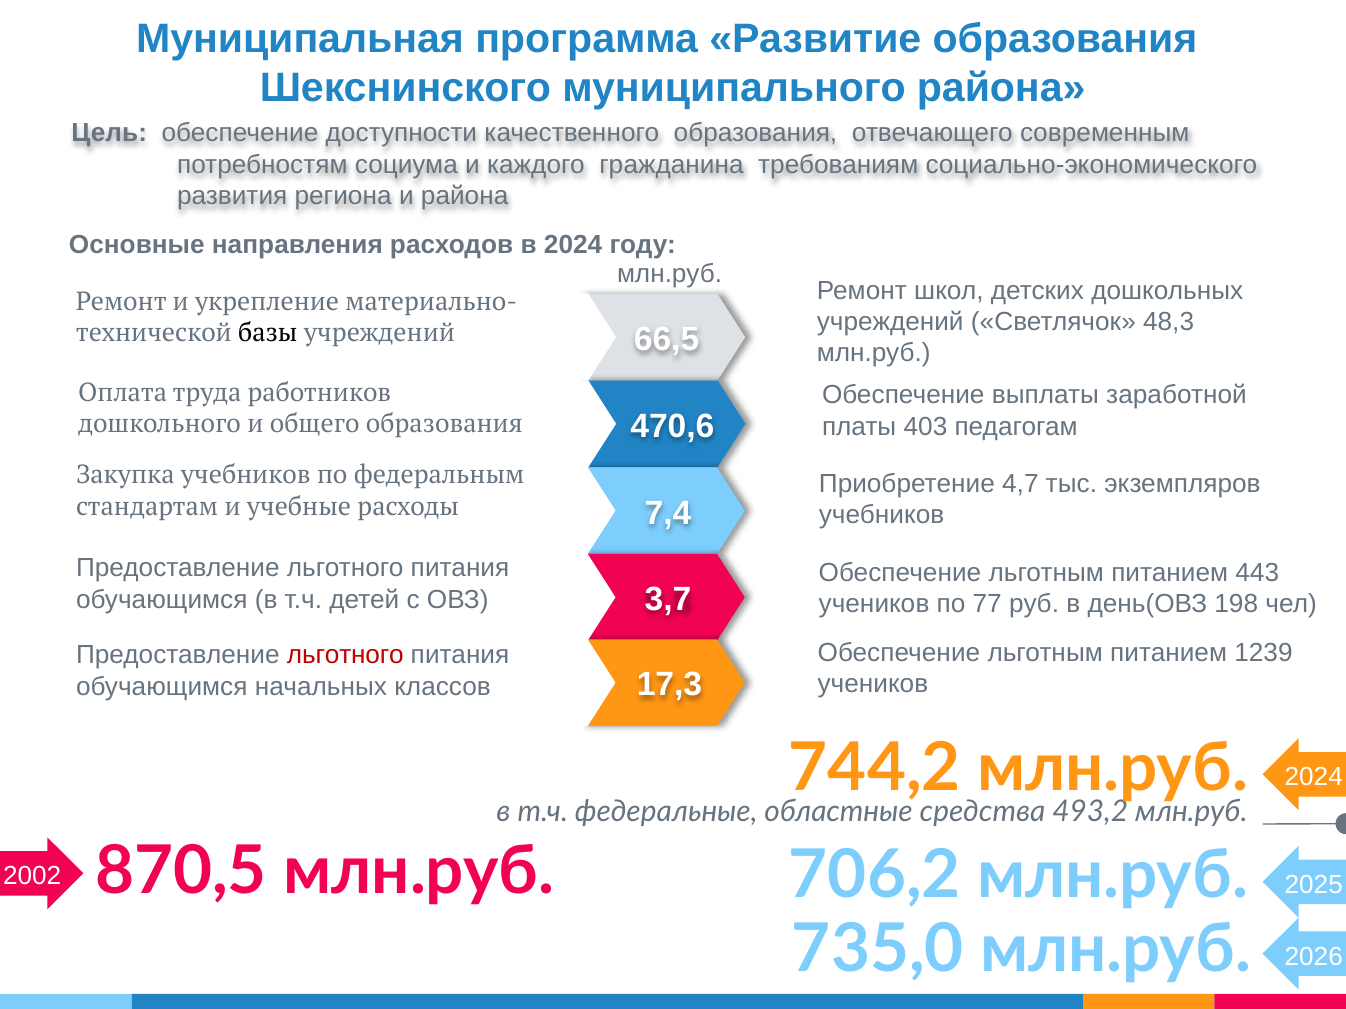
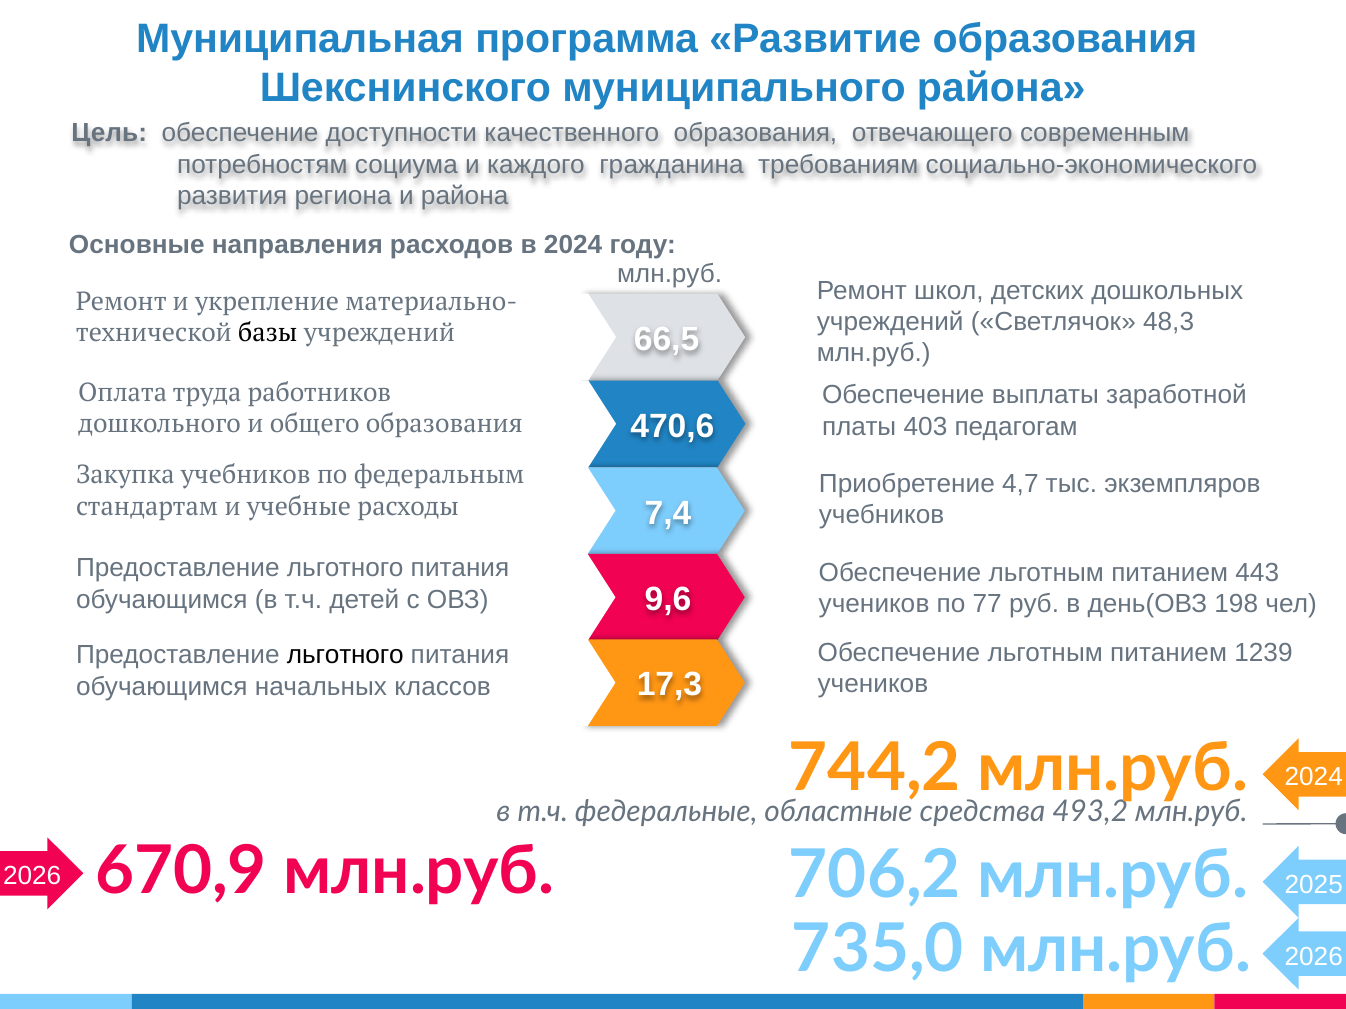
3,7: 3,7 -> 9,6 (668, 600)
льготного colour: red -> black (345, 655)
870,5: 870,5 -> 670,9 (181, 871)
2002: 2002 -> 2026 (32, 876)
